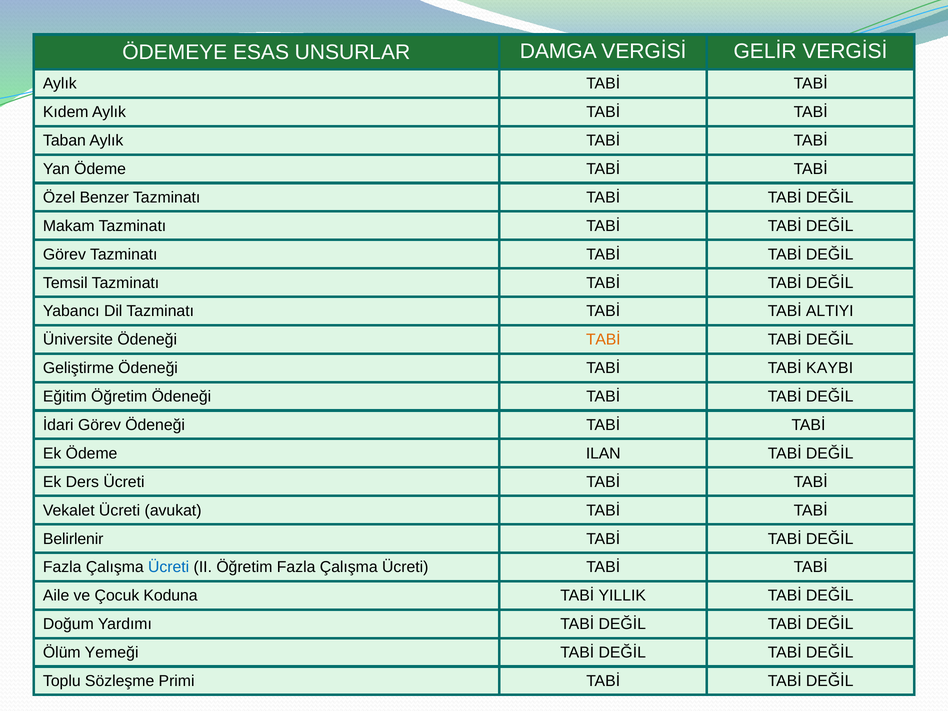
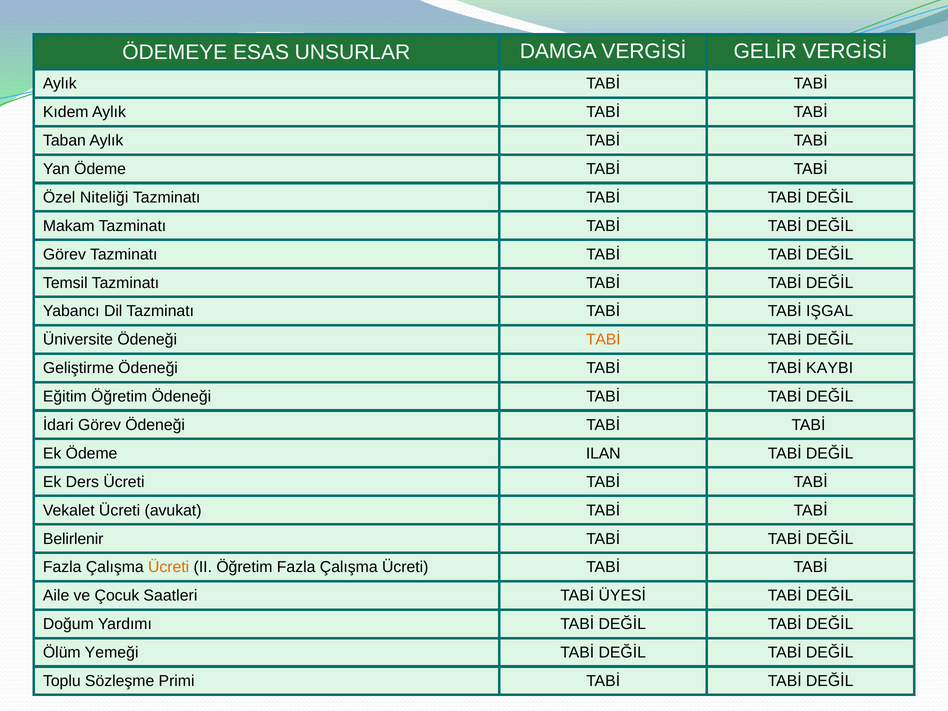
Benzer: Benzer -> Niteliği (104, 198)
ALTIYI: ALTIYI -> IŞGAL (830, 311)
Ücreti colour: blue -> orange (169, 567)
Koduna: Koduna -> Saatleri (170, 596)
YILLIK: YILLIK -> ÜYESİ (622, 596)
